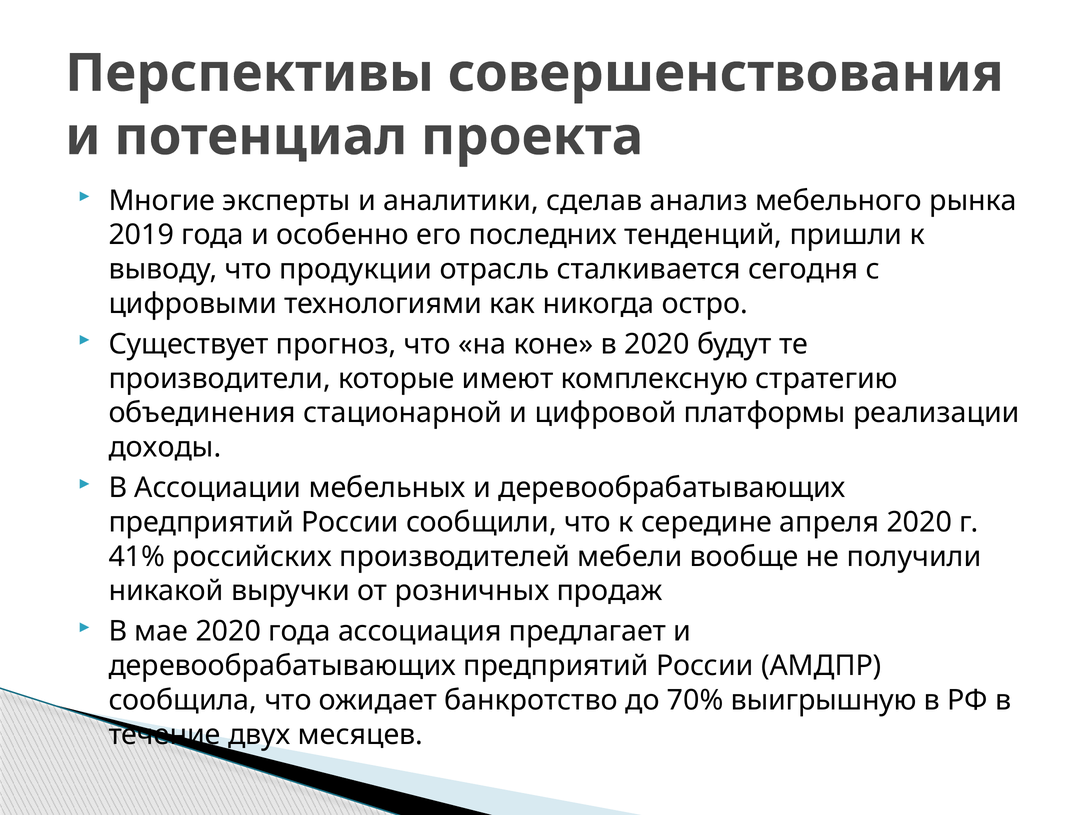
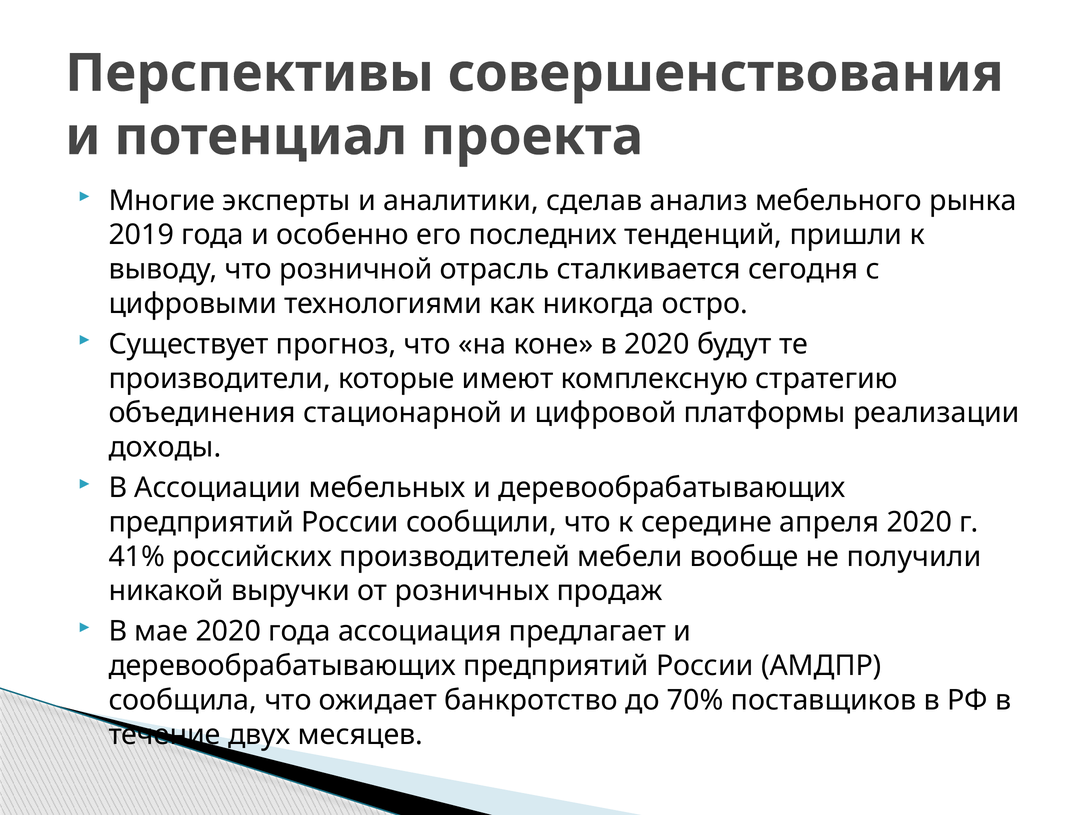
продукции: продукции -> розничной (356, 269)
выигрышную: выигрышную -> поставщиков (824, 700)
